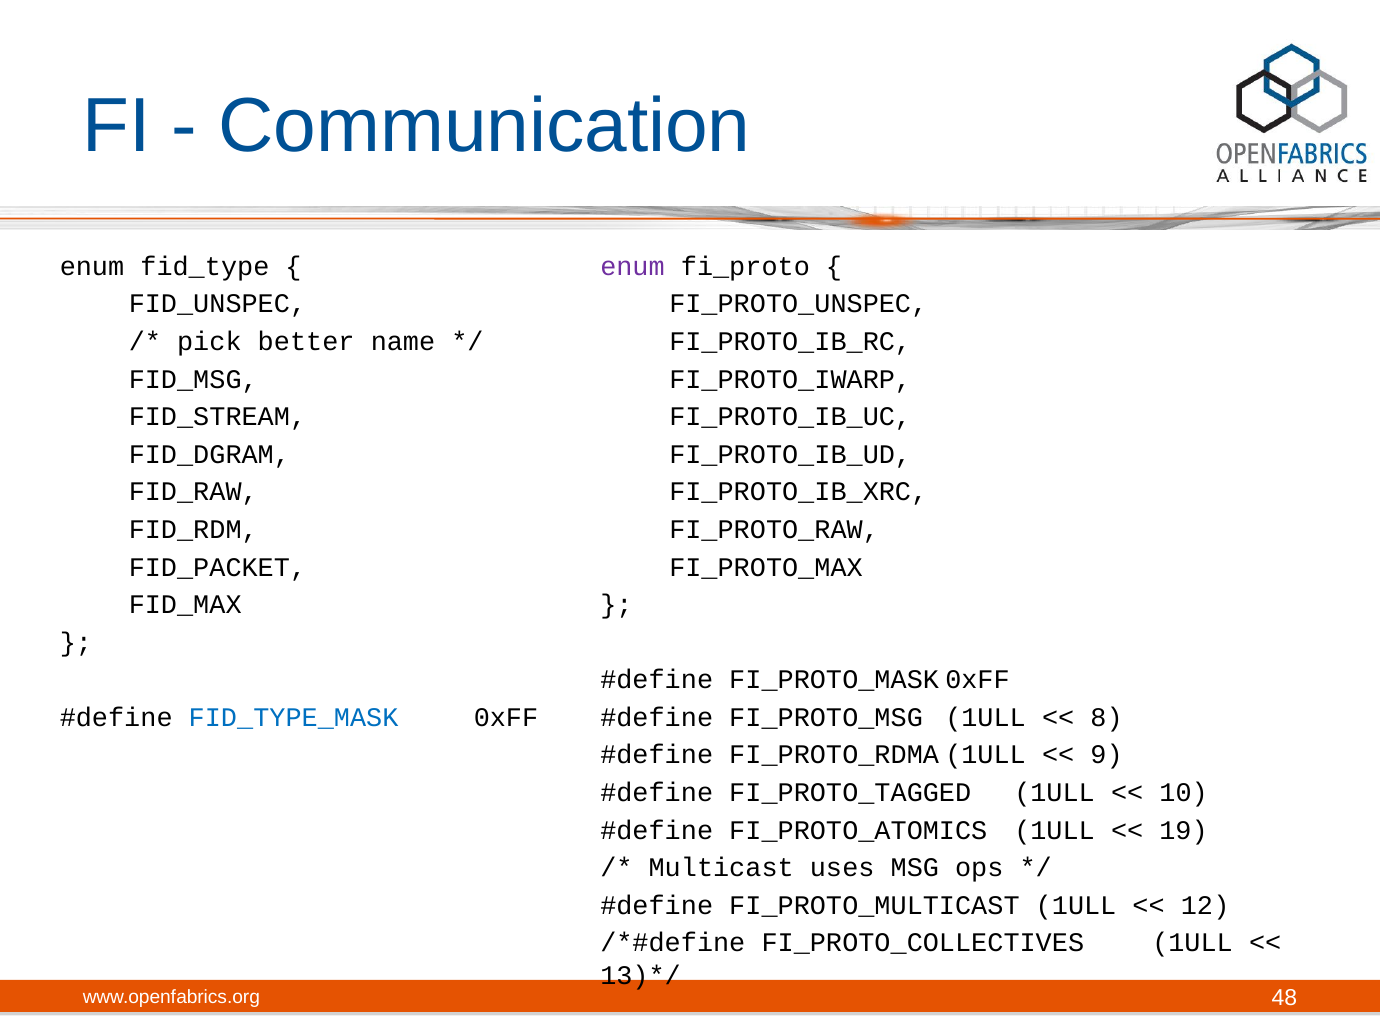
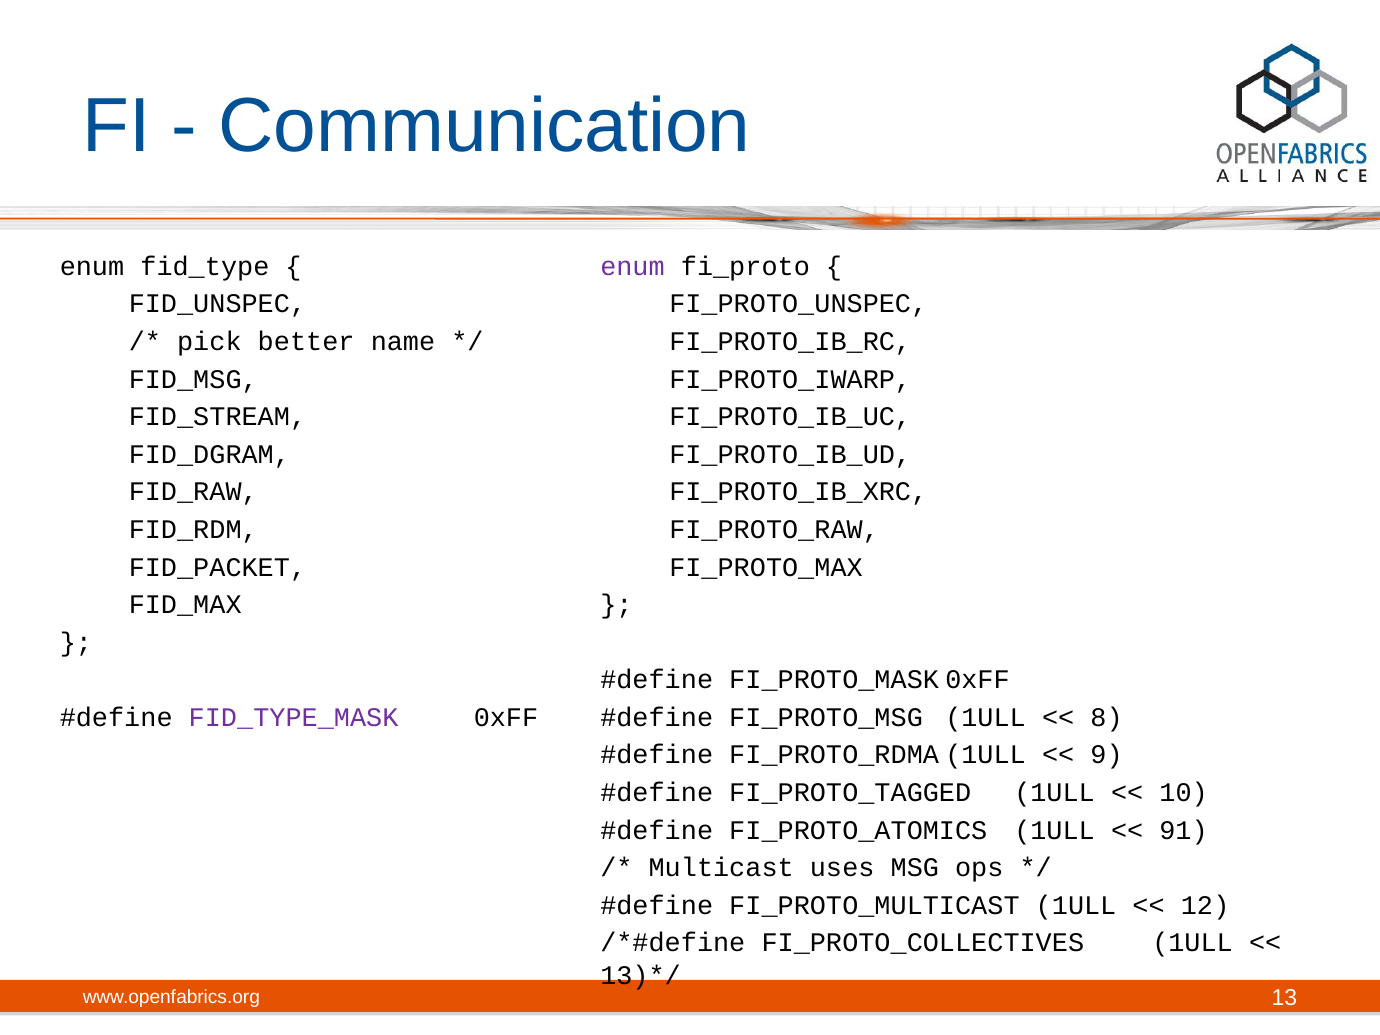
FID_TYPE_MASK colour: blue -> purple (294, 718)
19: 19 -> 91 (1184, 830)
48: 48 -> 13 (1284, 997)
